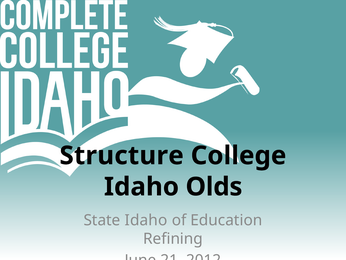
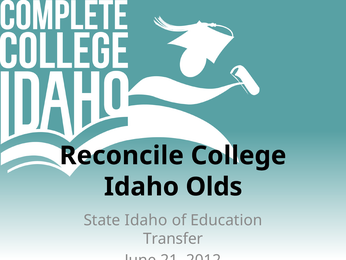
Structure: Structure -> Reconcile (122, 155)
Refining: Refining -> Transfer (173, 238)
